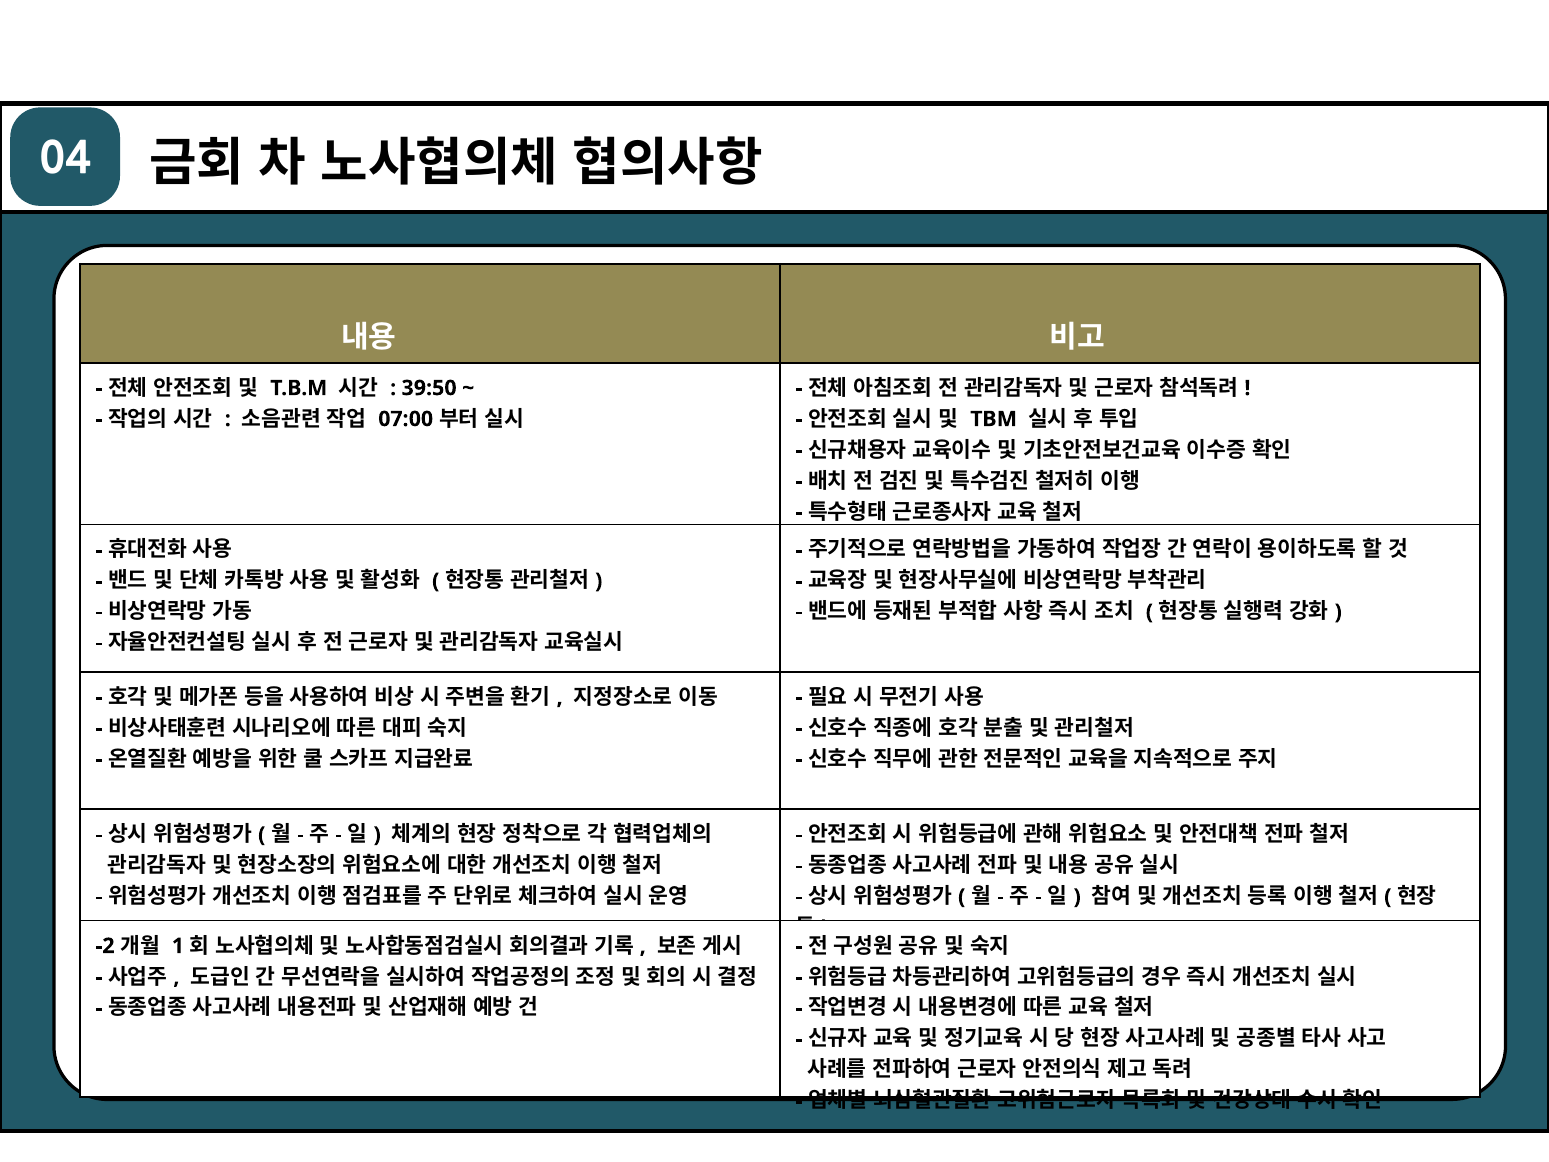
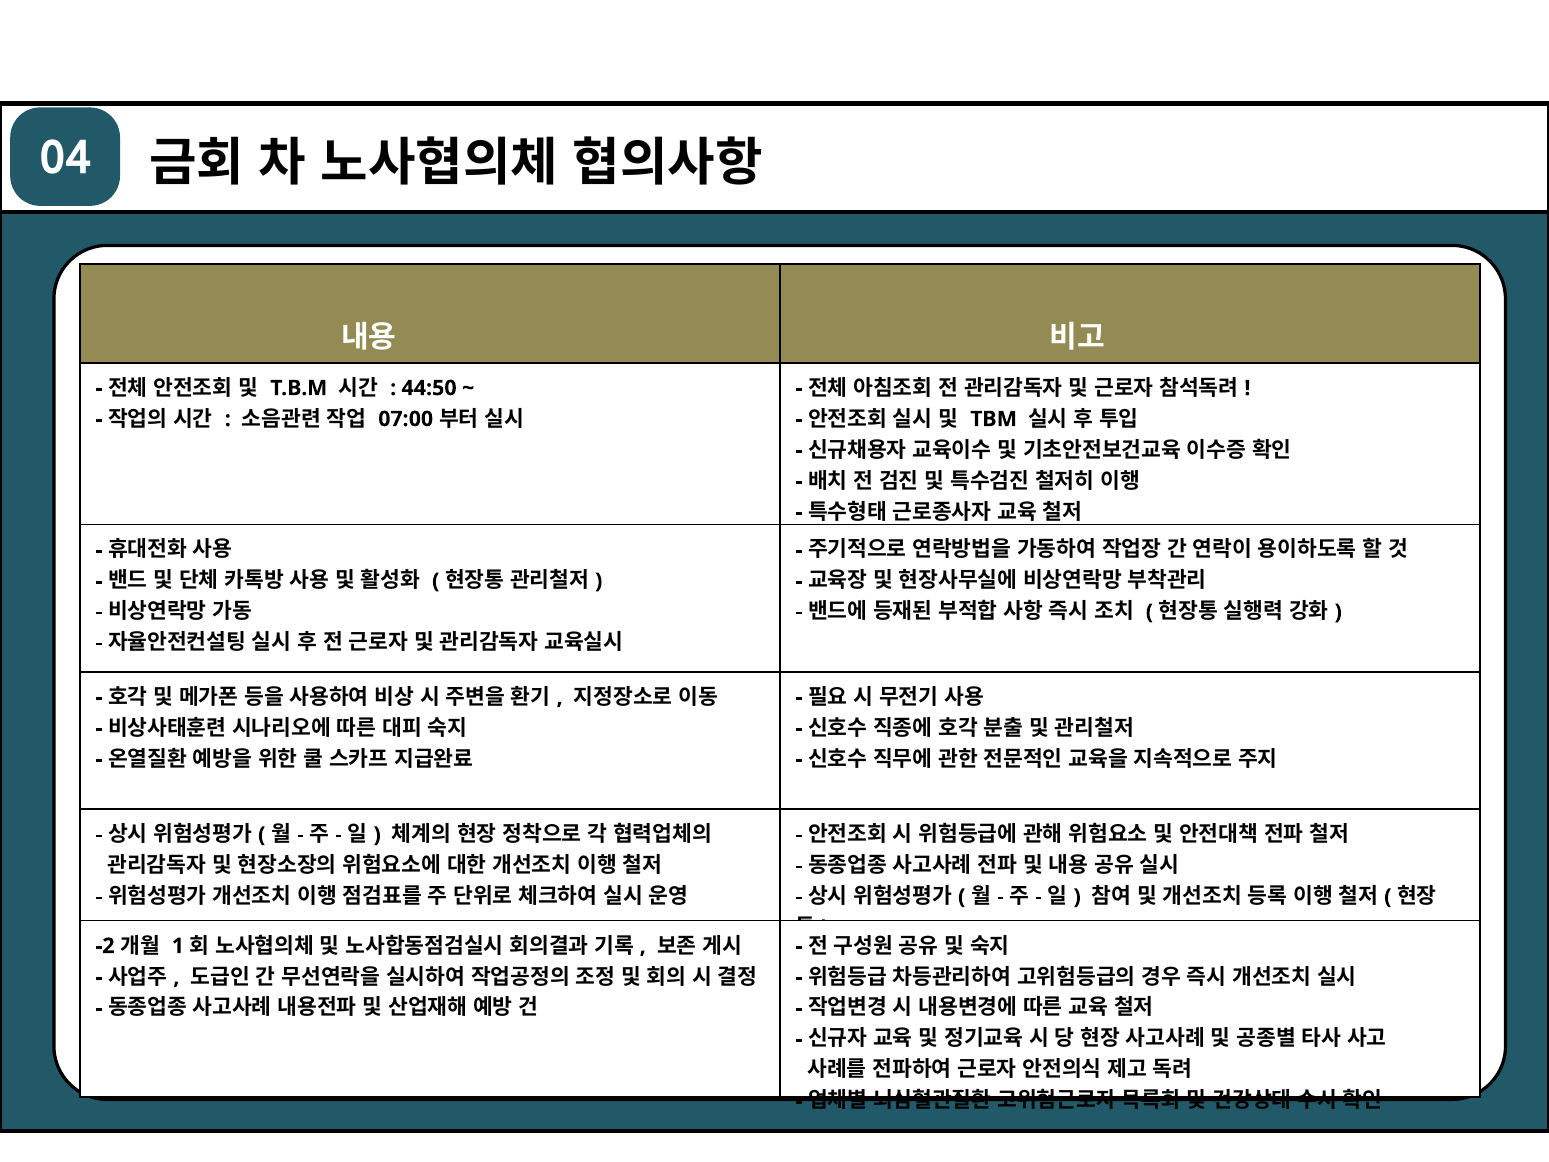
39:50: 39:50 -> 44:50 (429, 388)
